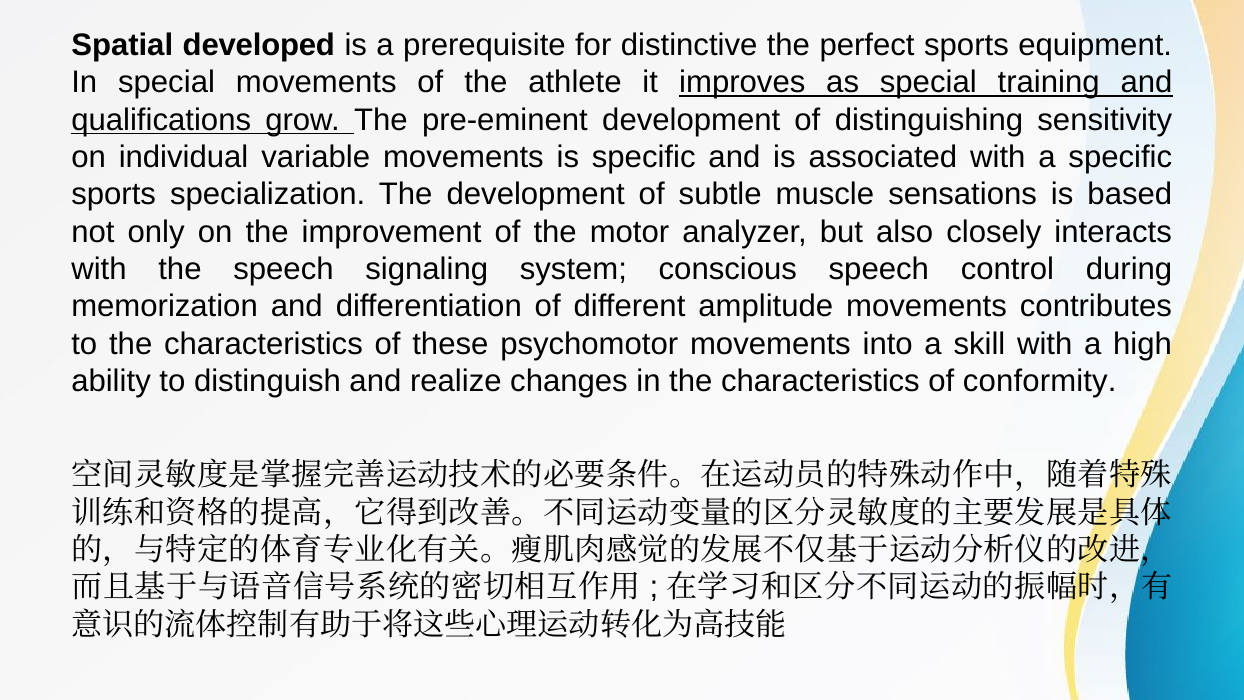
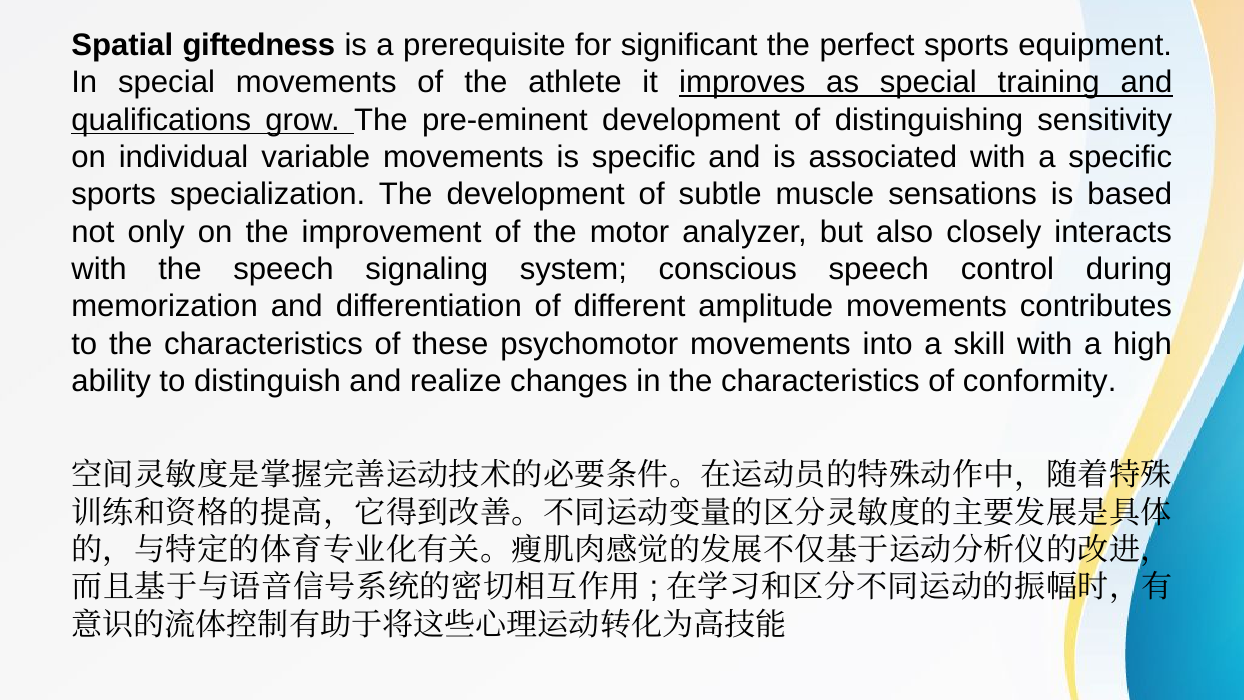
developed: developed -> giftedness (259, 45)
distinctive: distinctive -> significant (689, 45)
